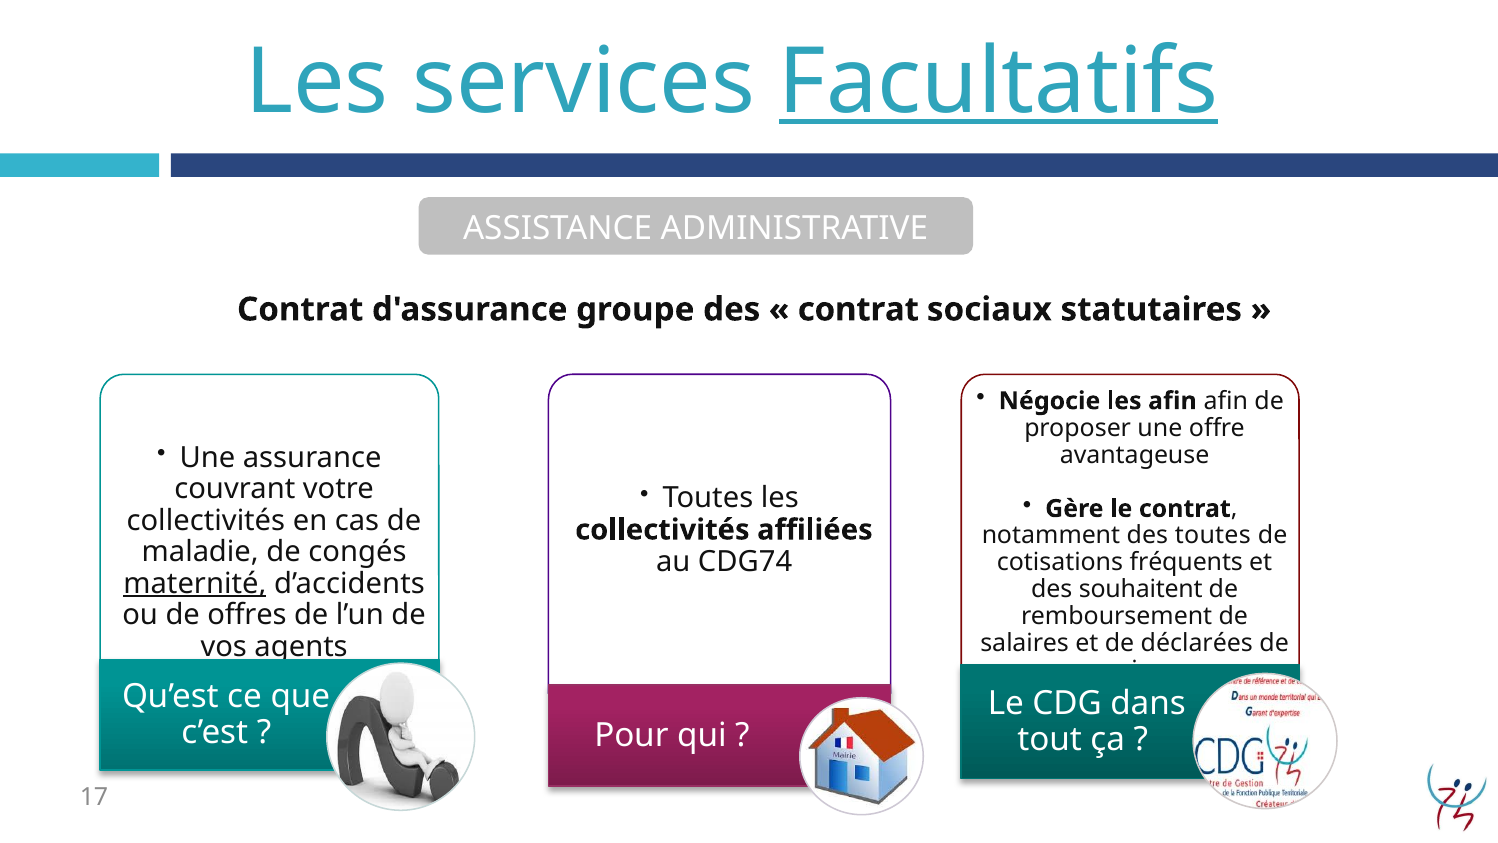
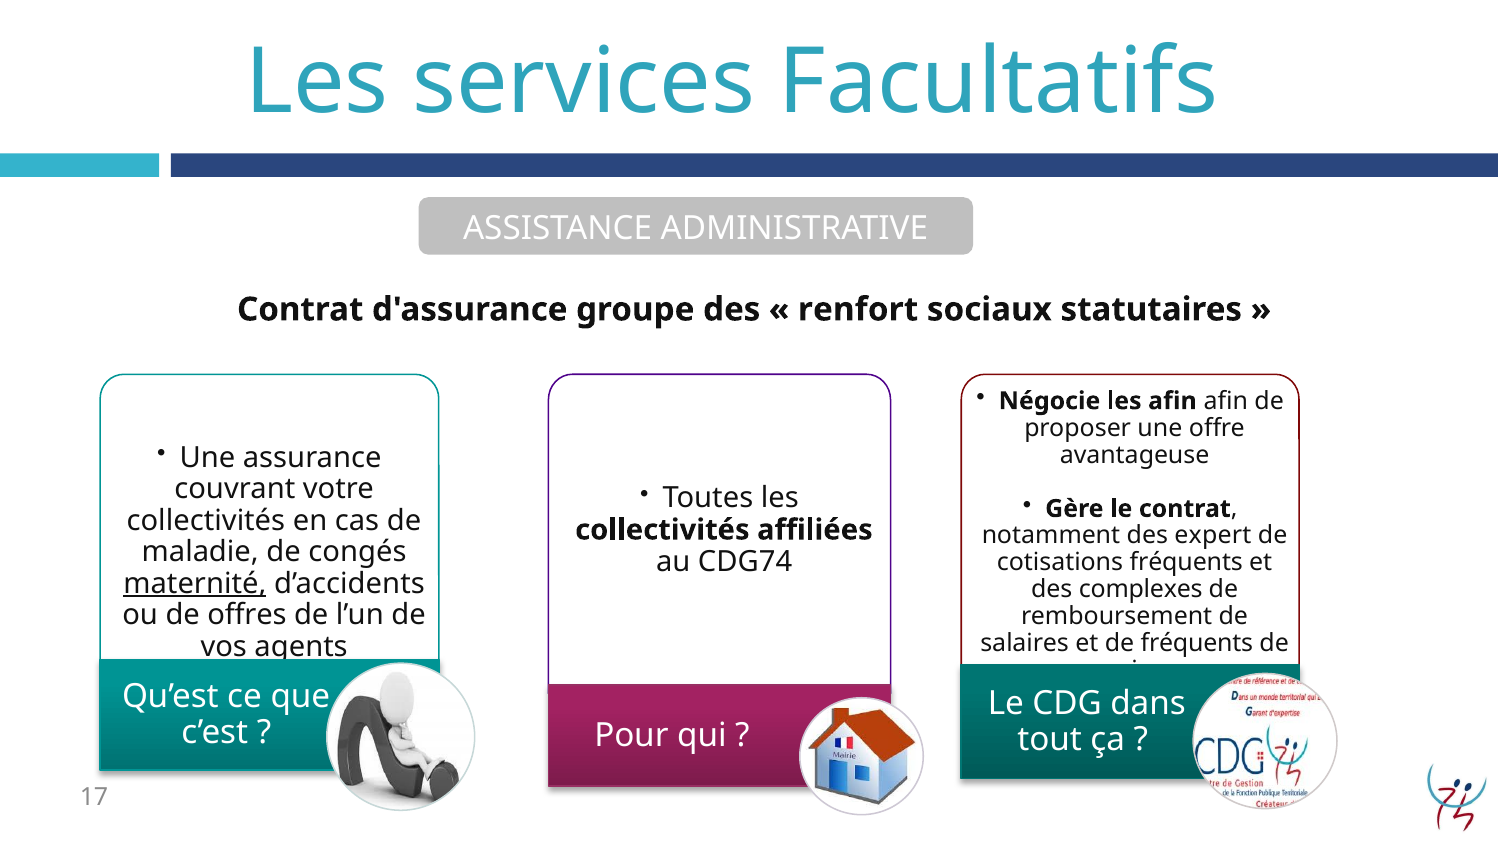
Facultatifs underline: present -> none (998, 82)
contrat: contrat -> renfort (858, 309)
des toutes: toutes -> expert (1213, 535)
souhaitent: souhaitent -> complexes (1141, 589)
de déclarées: déclarées -> fréquents (1197, 643)
